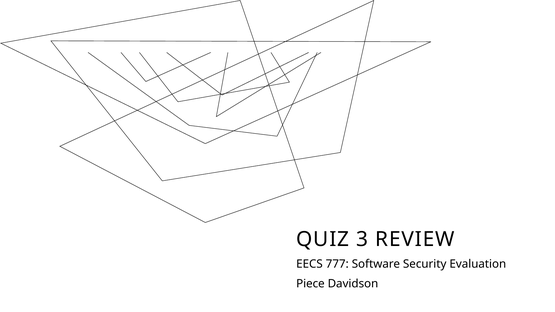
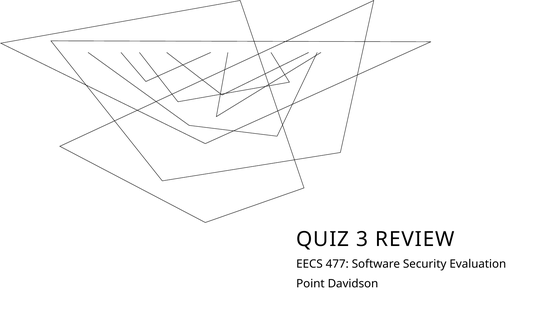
777: 777 -> 477 (337, 264)
Piece: Piece -> Point (310, 284)
